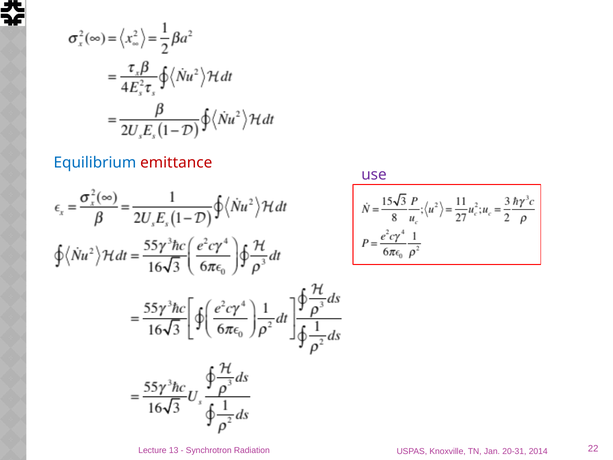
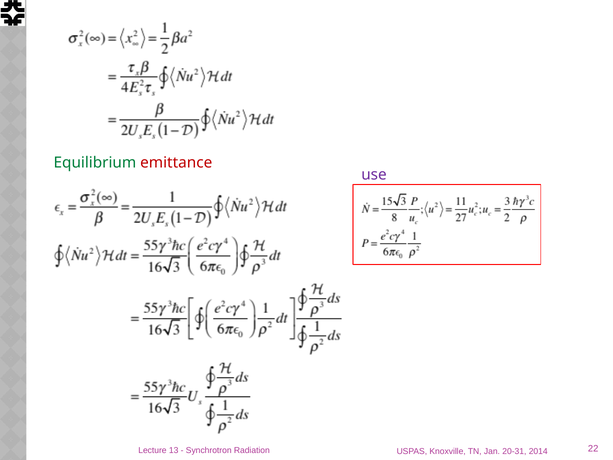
Equilibrium colour: blue -> green (95, 162)
